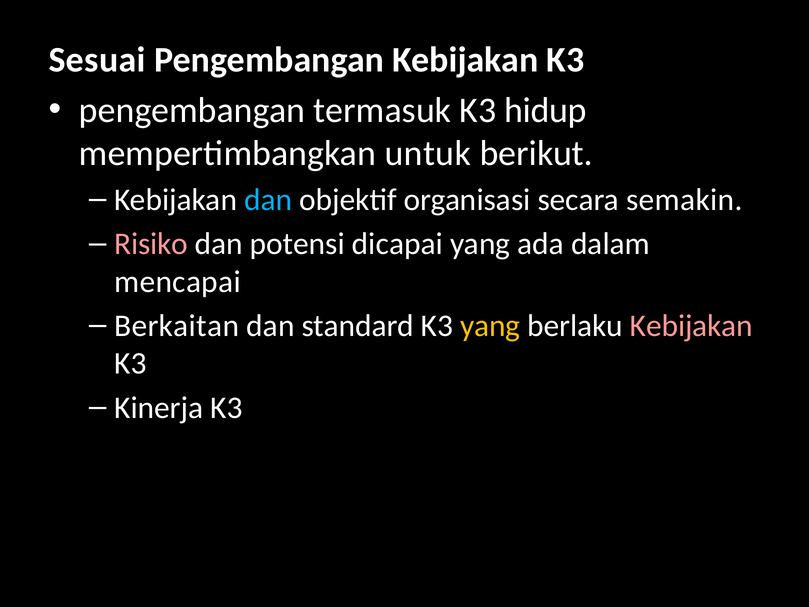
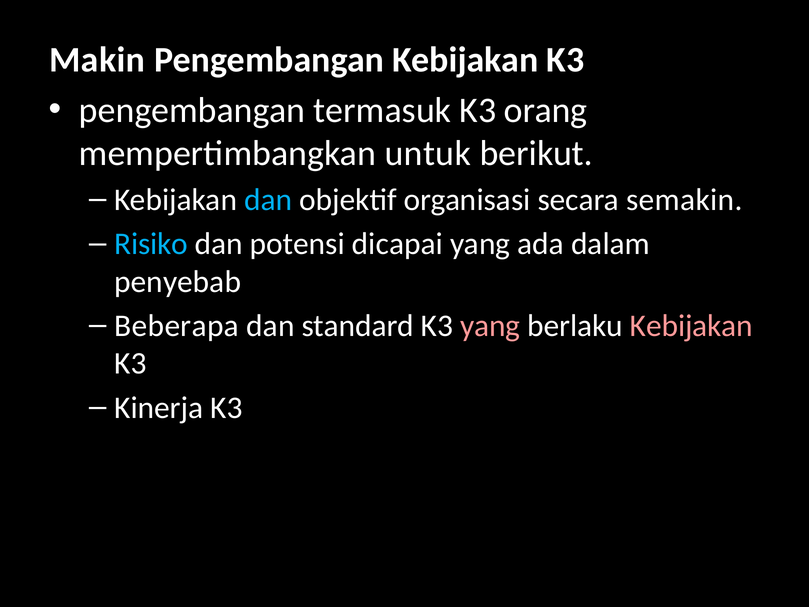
Sesuai: Sesuai -> Makin (97, 60)
hidup: hidup -> orang (545, 110)
Risiko colour: pink -> light blue (151, 244)
mencapai: mencapai -> penyebab (178, 282)
Berkaitan: Berkaitan -> Beberapa (177, 326)
yang colour: yellow -> pink (490, 326)
